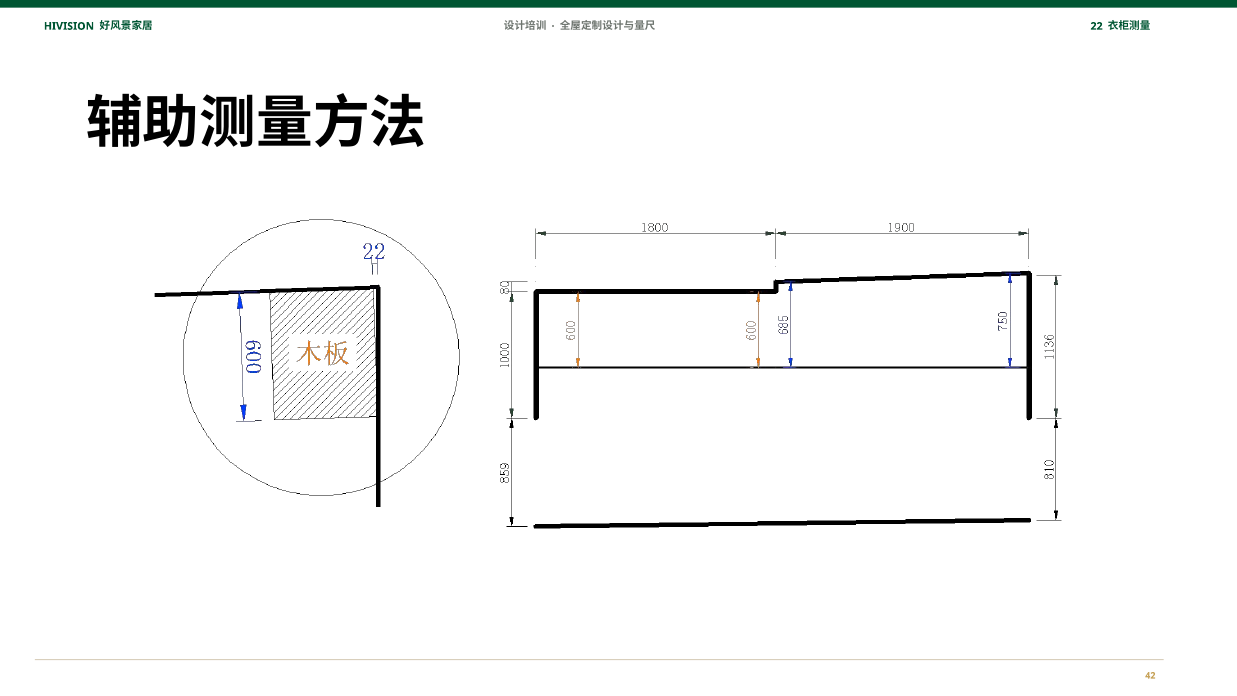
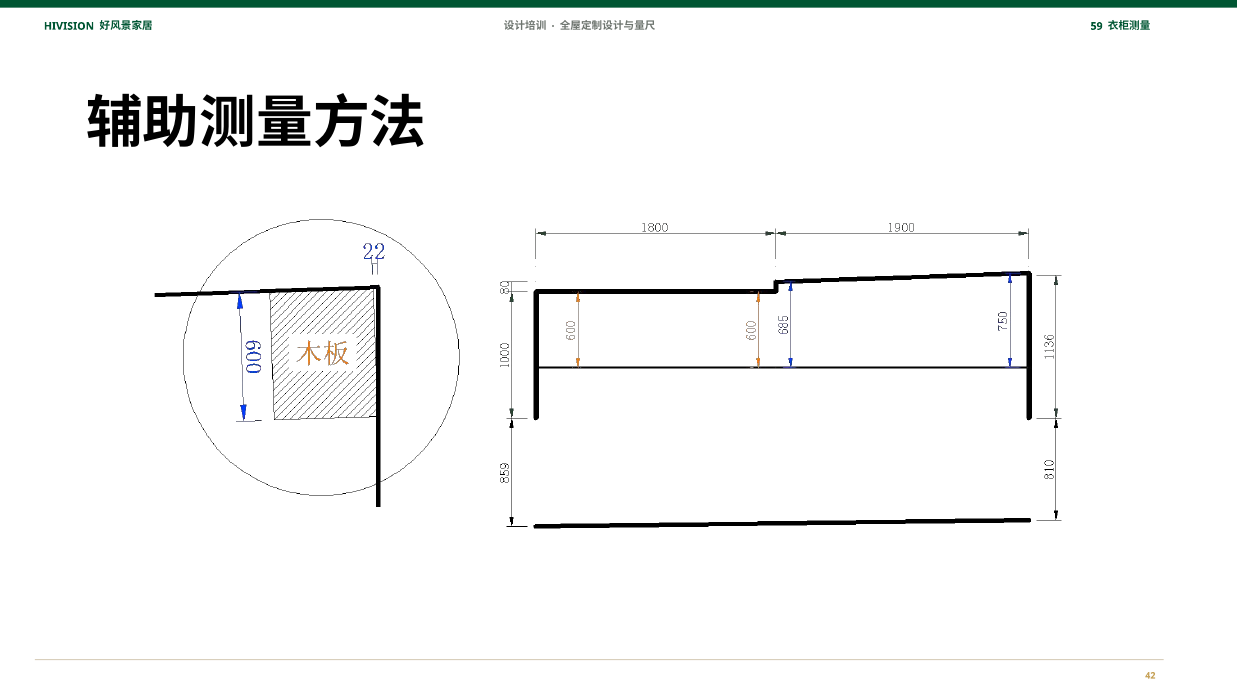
22: 22 -> 59 (1097, 26)
